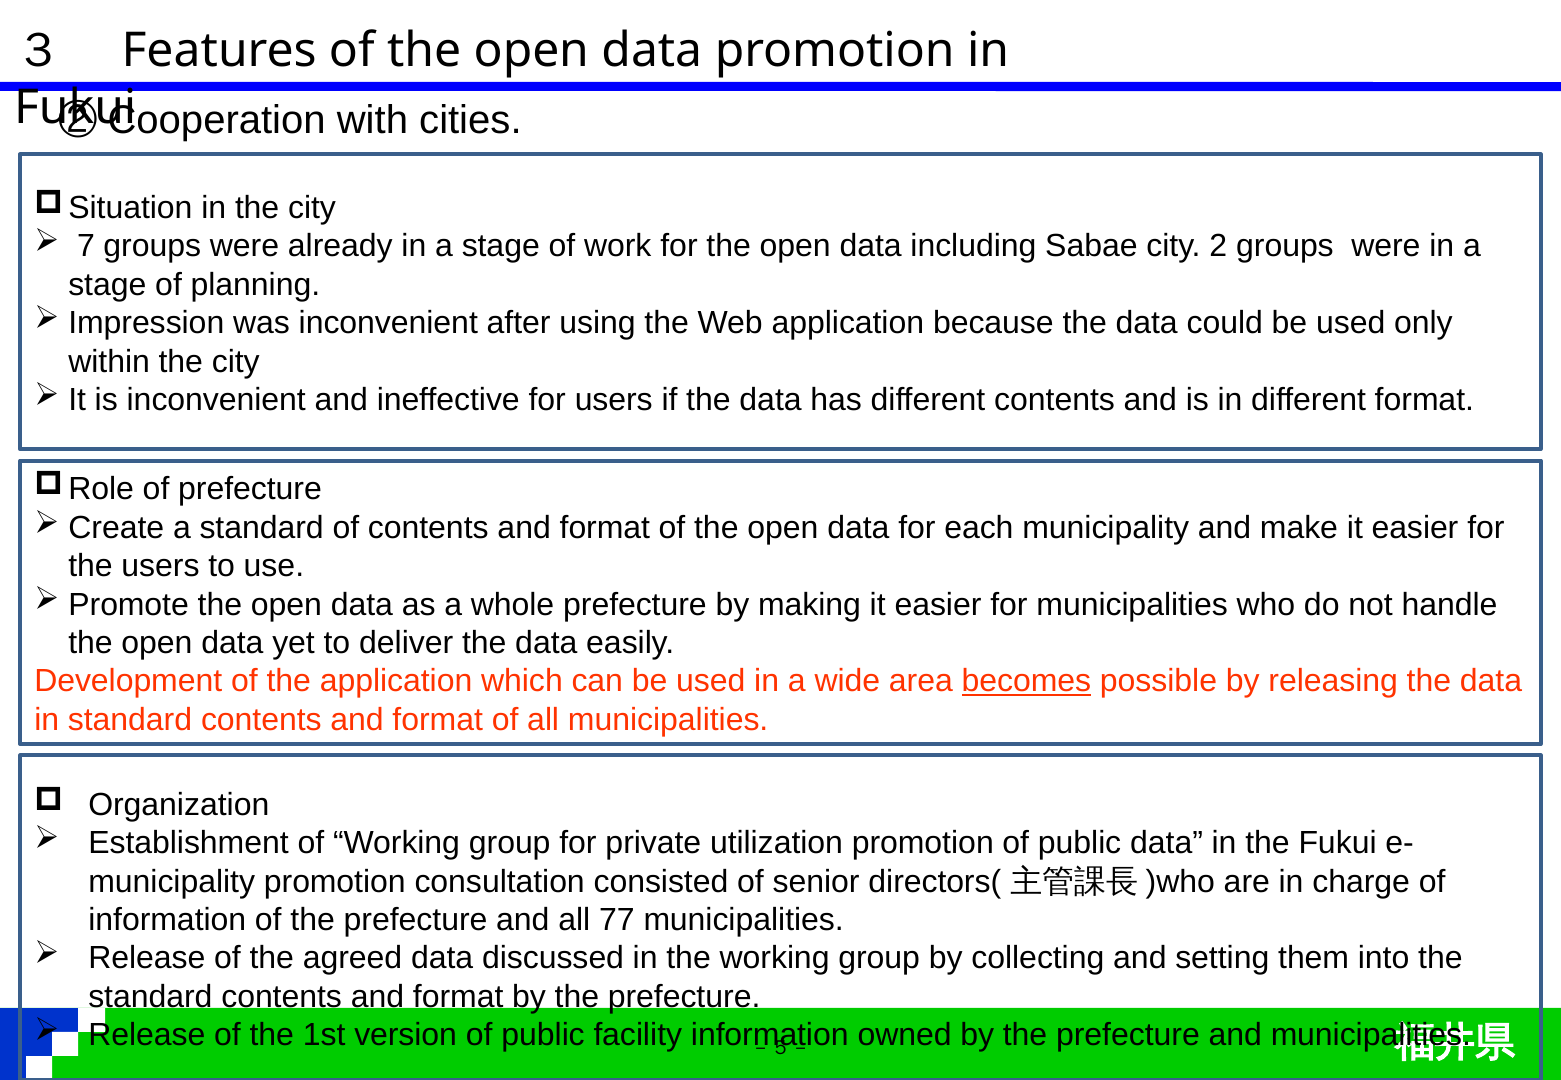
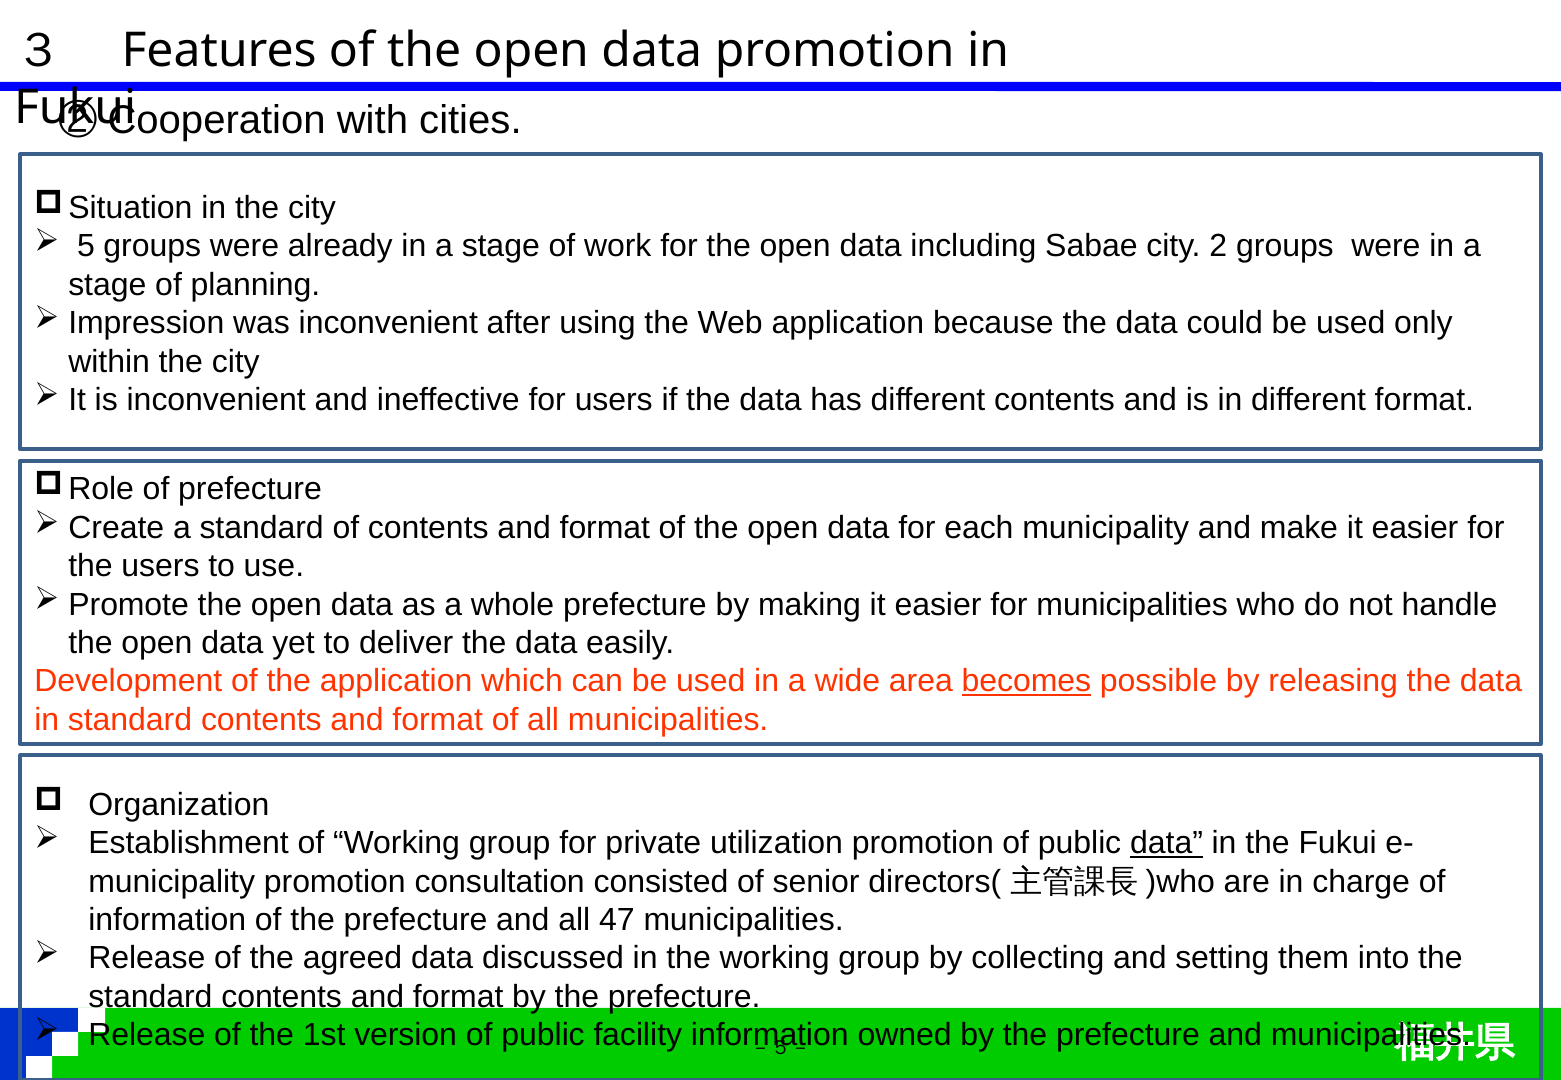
7: 7 -> 5 (86, 247)
data underline: none -> present (1167, 844)
77: 77 -> 47 (617, 920)
